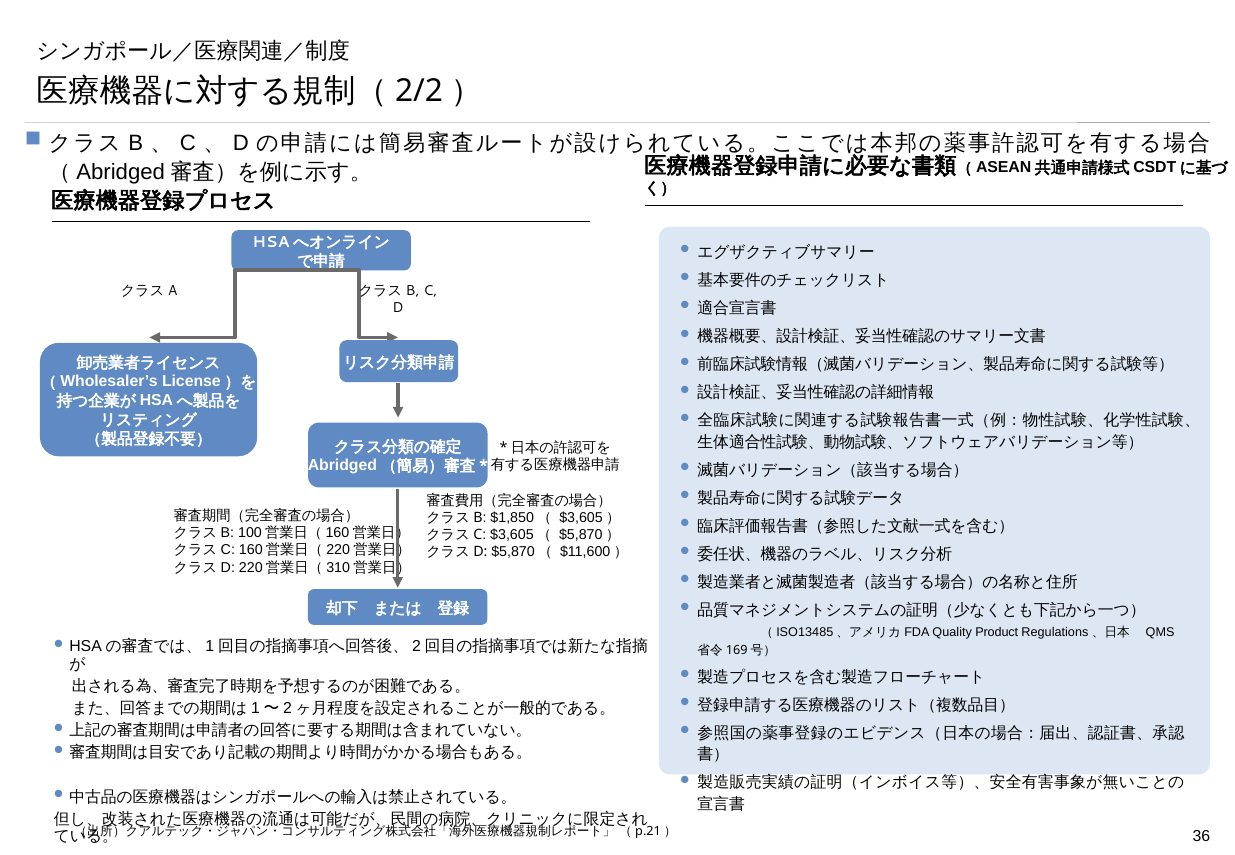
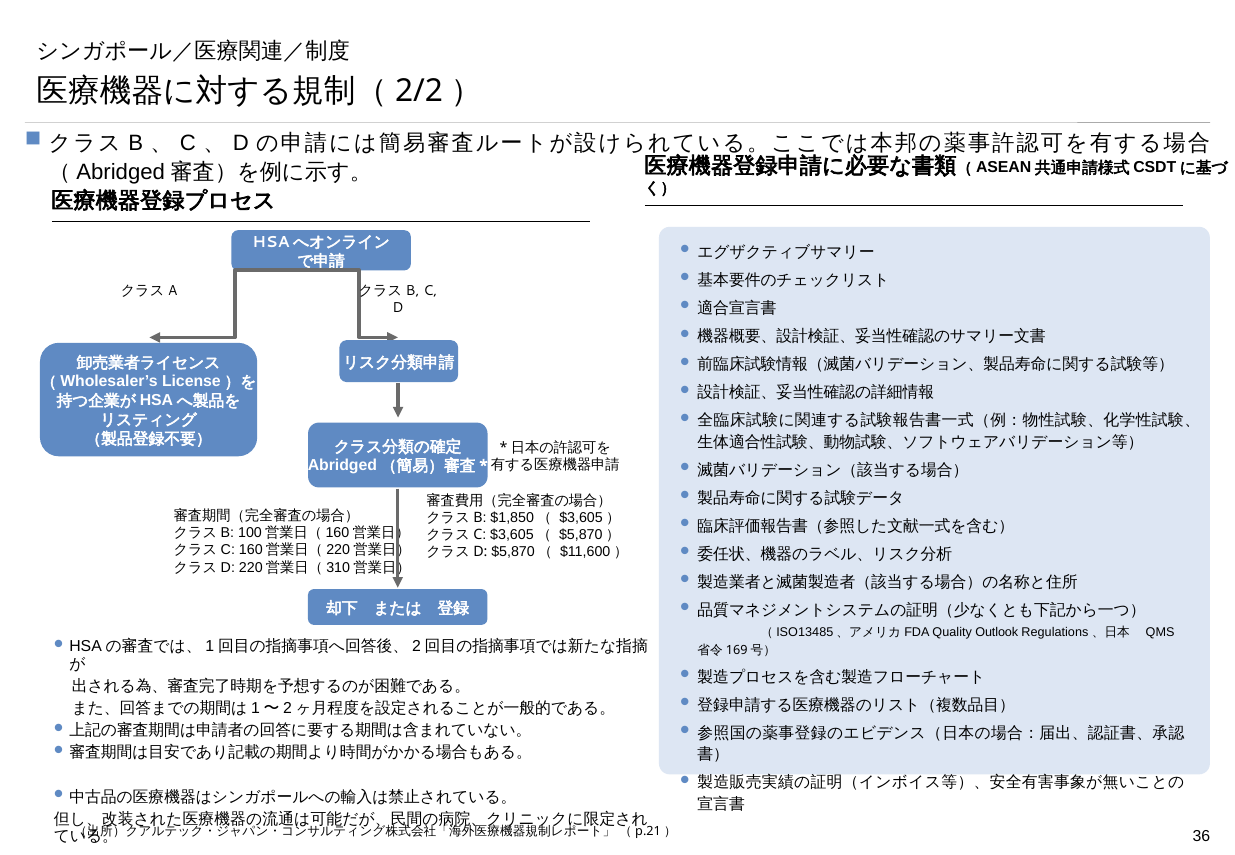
Product: Product -> Outlook (997, 633)
